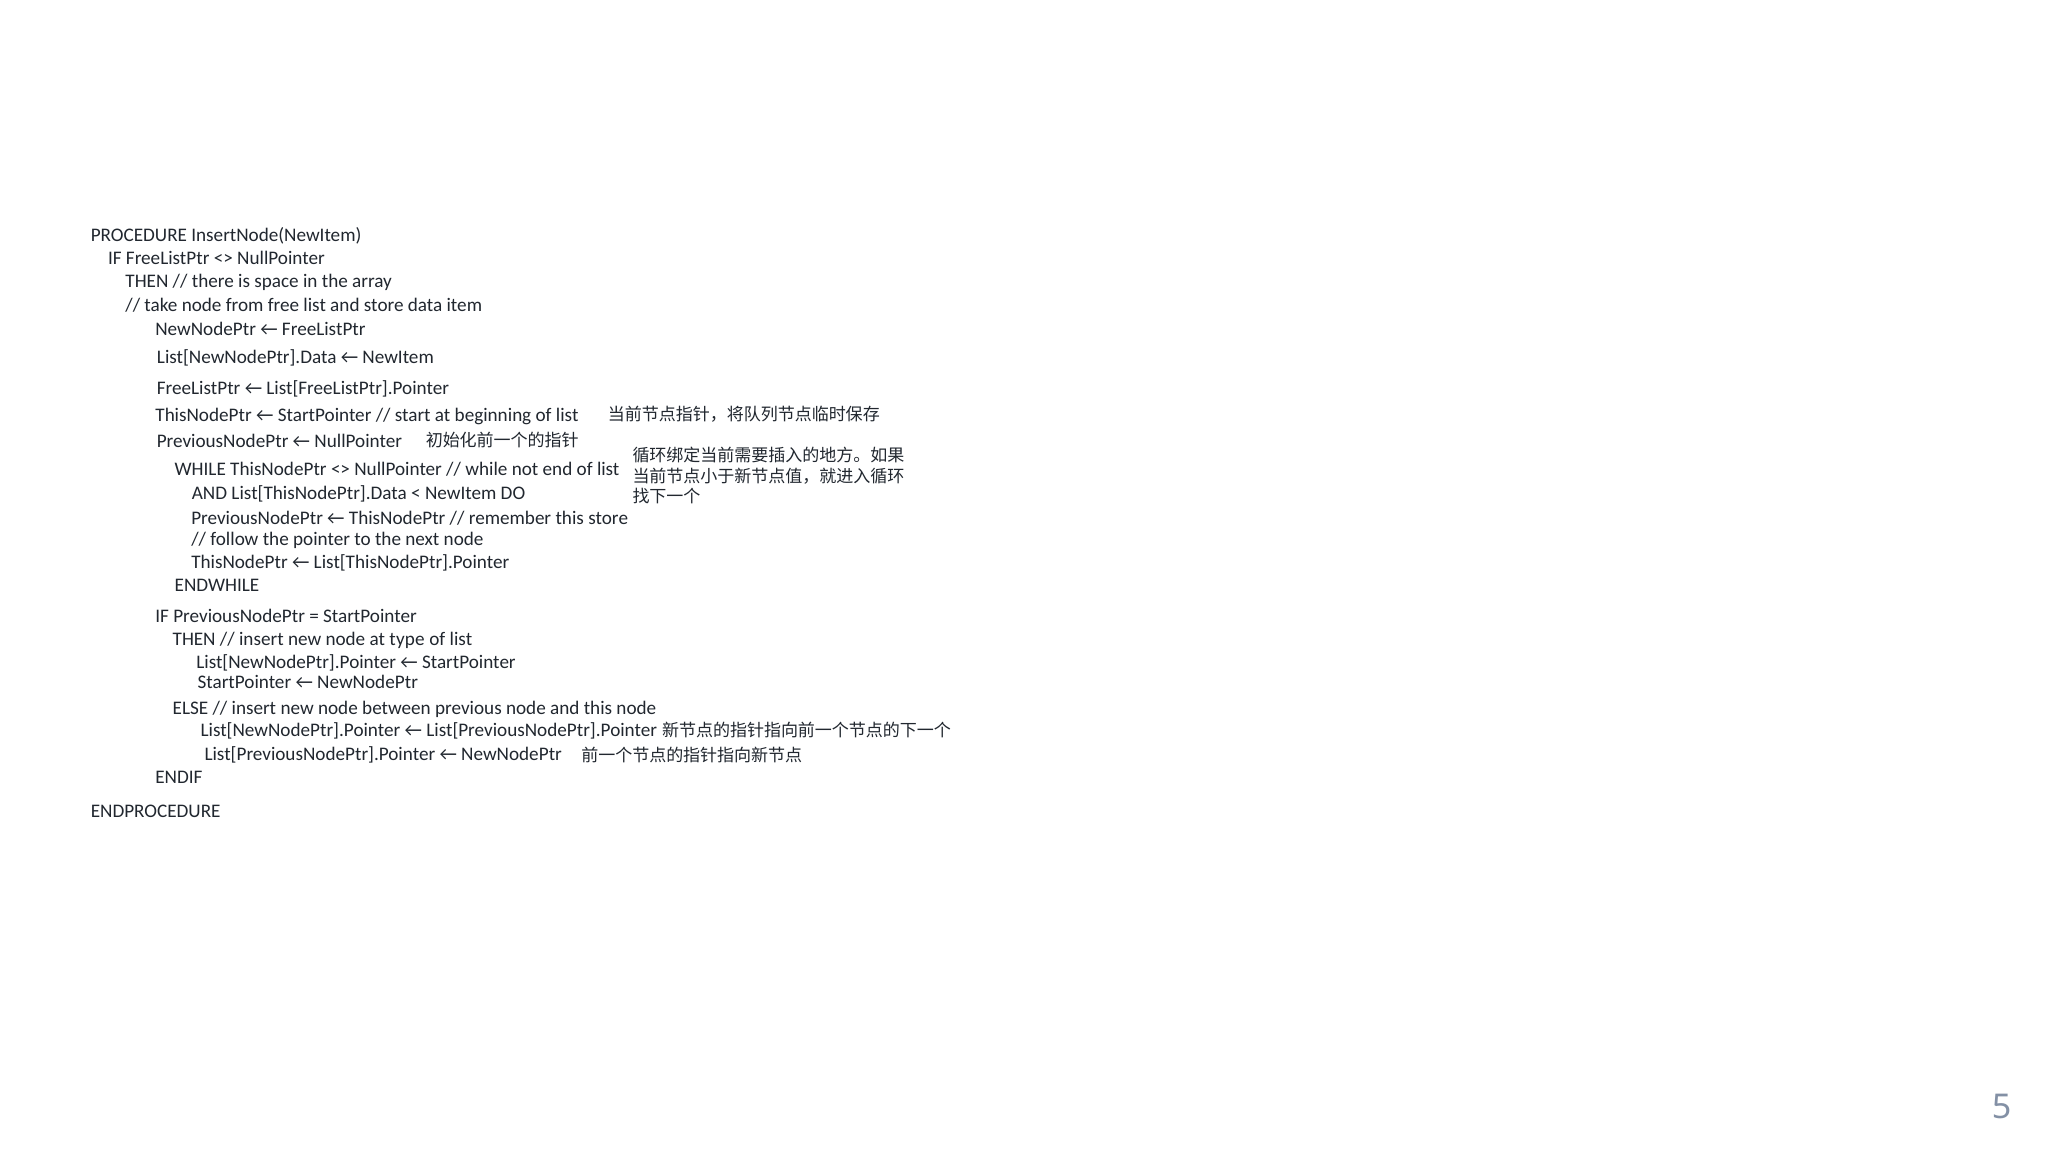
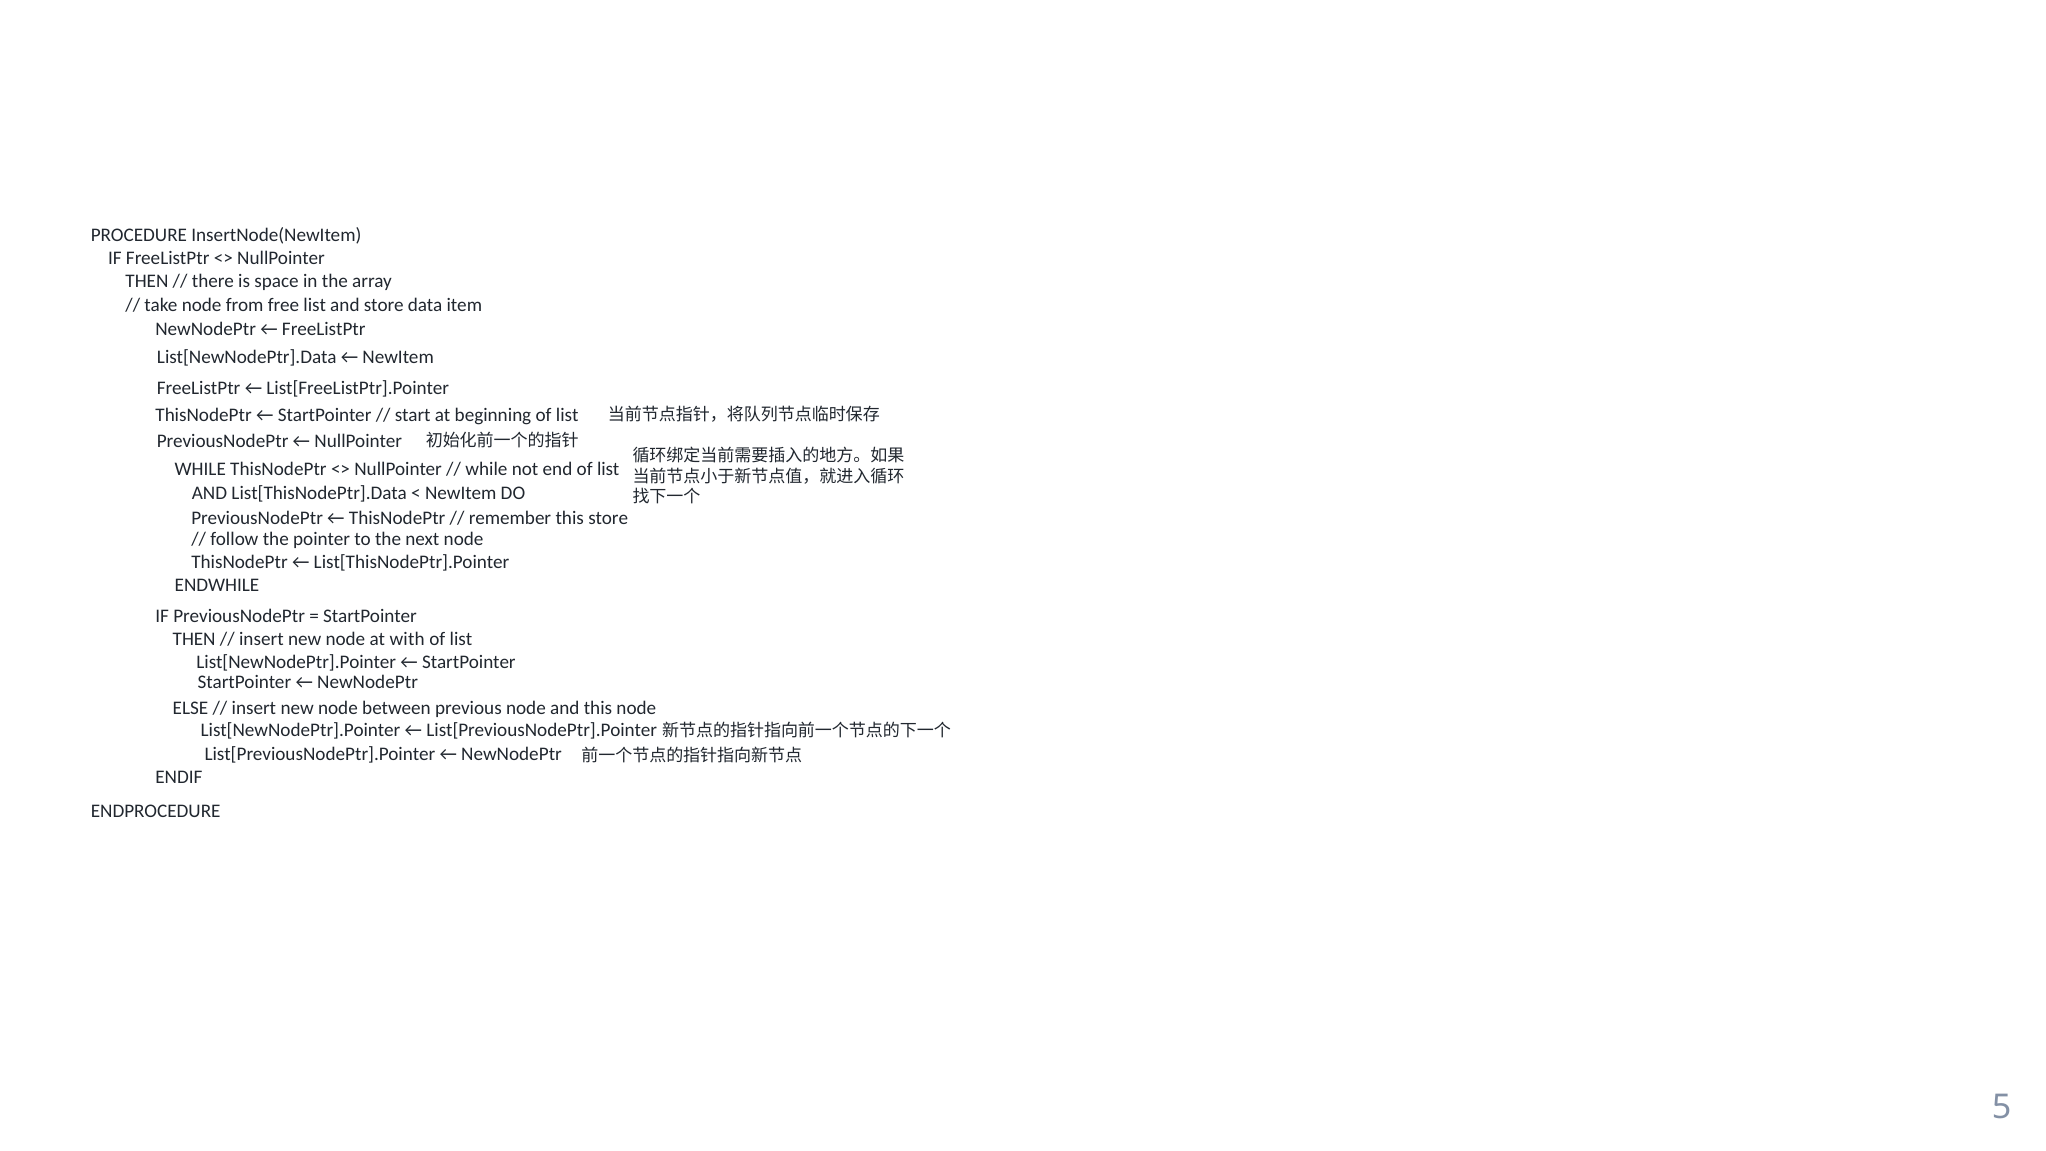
type: type -> with (407, 639)
